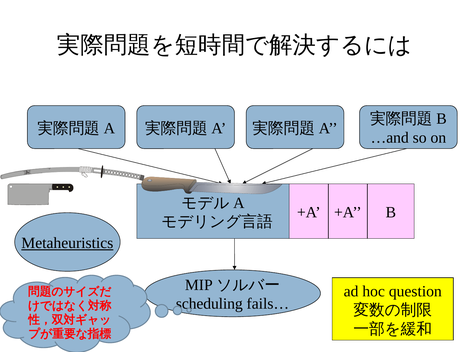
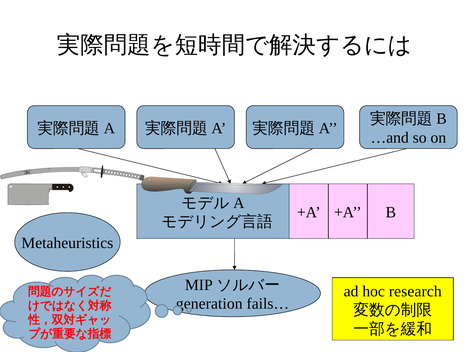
Metaheuristics underline: present -> none (67, 243)
question: question -> research (415, 291)
scheduling: scheduling -> generation (209, 304)
